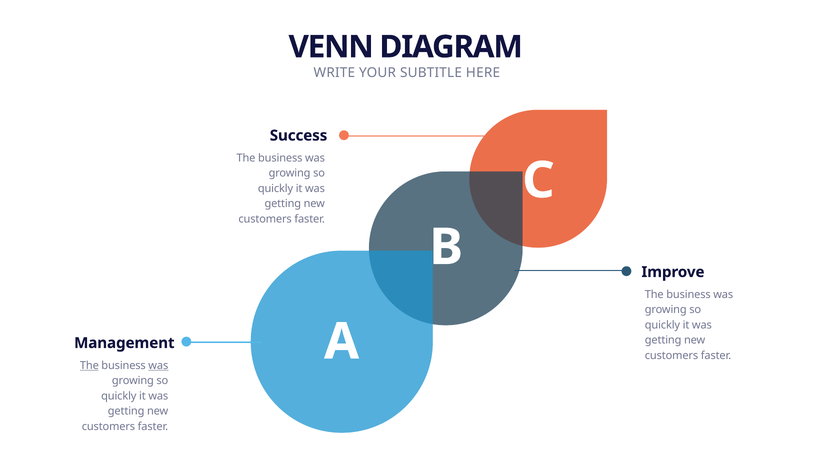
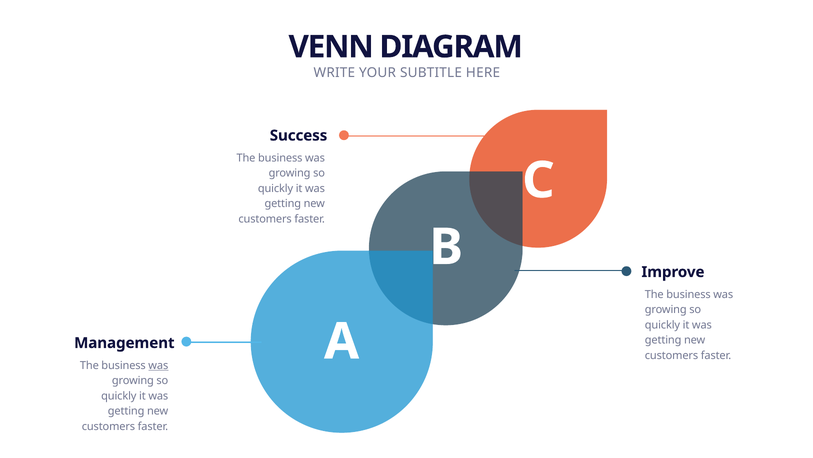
The underline: present -> none (89, 365)
